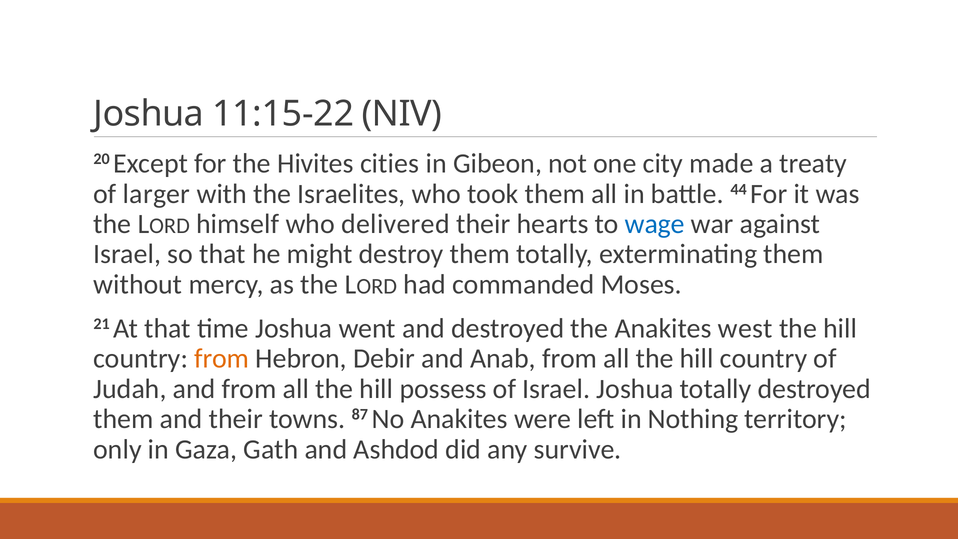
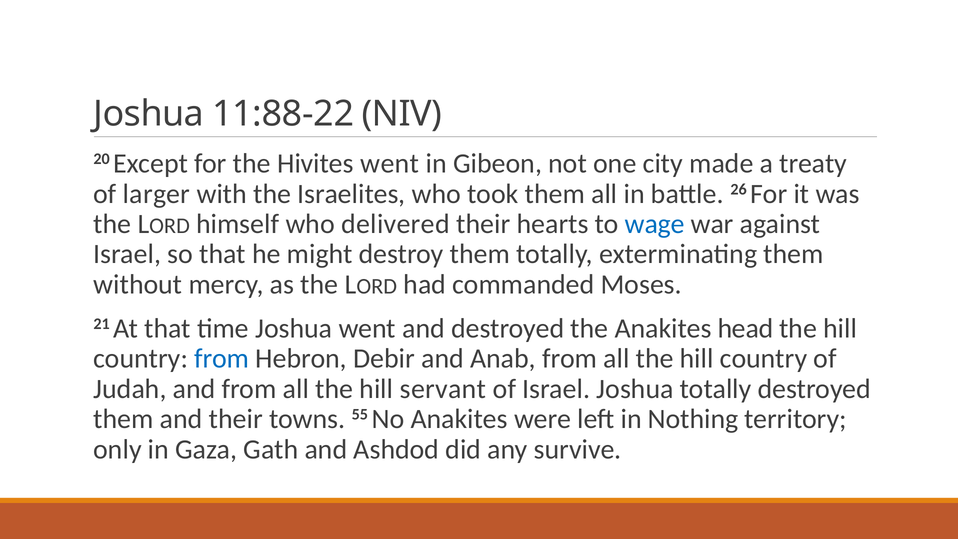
11:15-22: 11:15-22 -> 11:88-22 (283, 114)
Hivites cities: cities -> went (390, 164)
44: 44 -> 26 (739, 189)
west: west -> head (745, 328)
from colour: orange -> blue (222, 359)
possess: possess -> servant (443, 389)
87: 87 -> 55 (360, 415)
